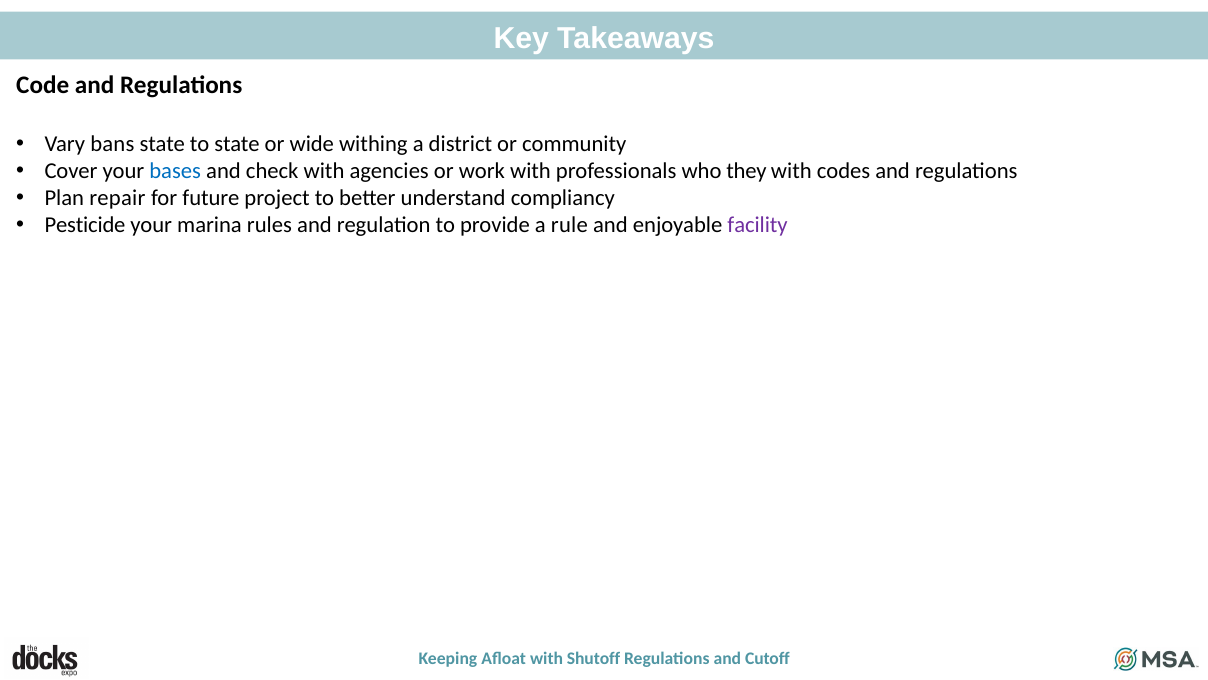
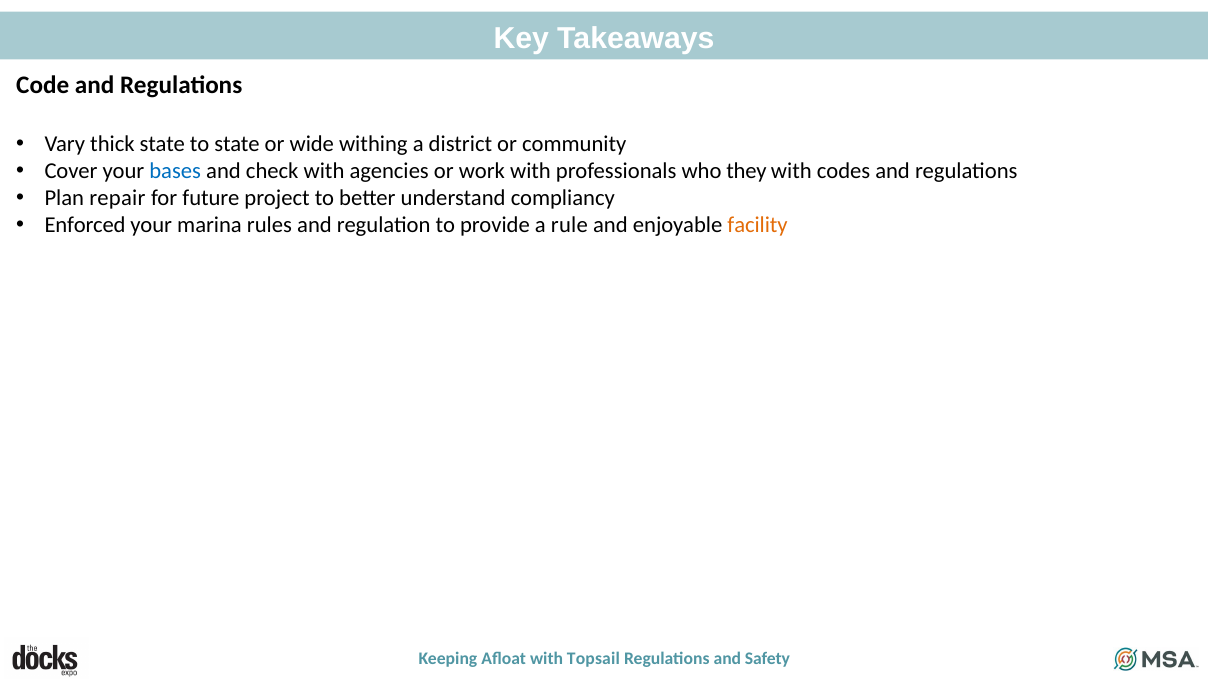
bans: bans -> thick (112, 144)
Pesticide: Pesticide -> Enforced (85, 225)
facility colour: purple -> orange (758, 225)
Shutoff: Shutoff -> Topsail (593, 659)
Cutoff: Cutoff -> Safety (767, 659)
